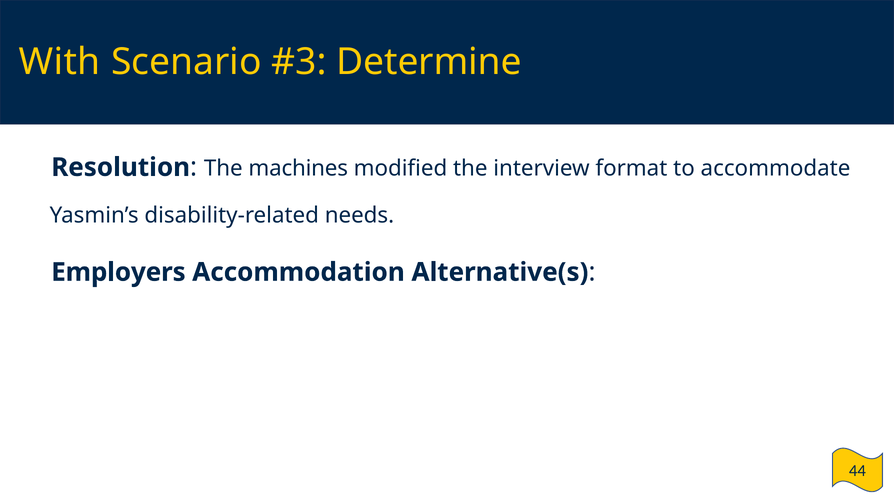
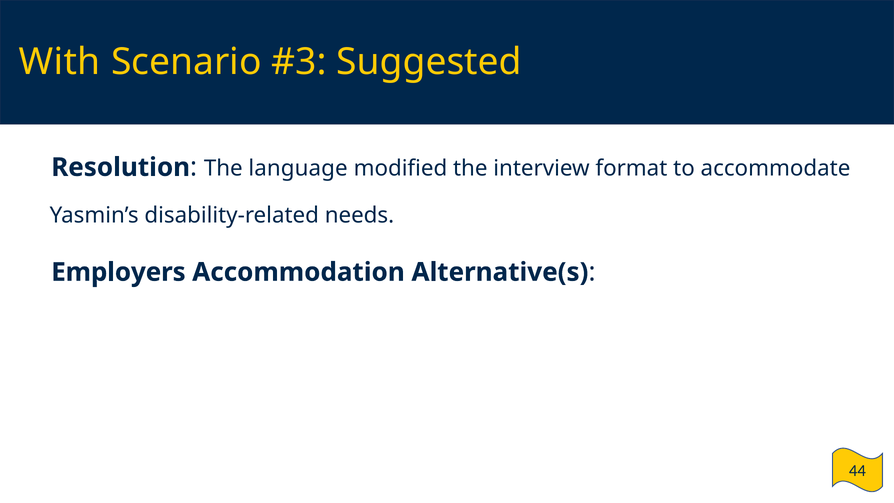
Determine: Determine -> Suggested (429, 62)
machines: machines -> language (298, 169)
